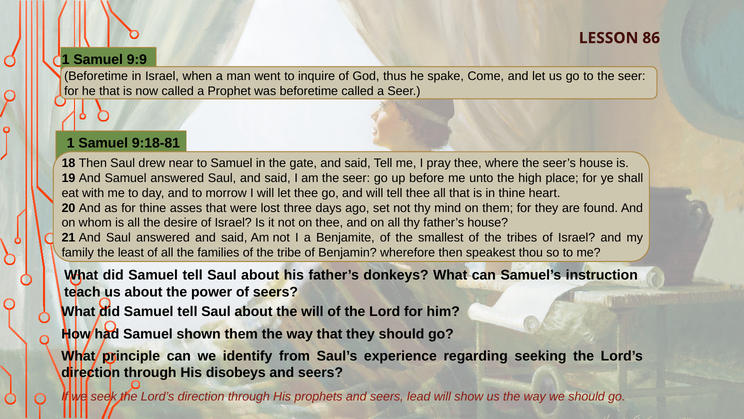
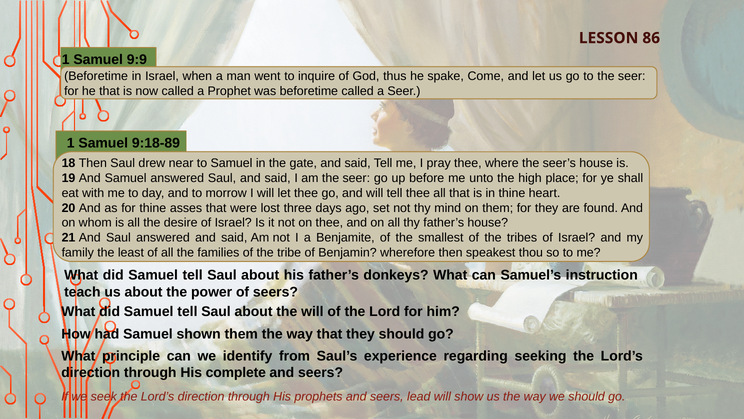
9:18-81: 9:18-81 -> 9:18-89 (156, 143)
disobeys: disobeys -> complete (236, 372)
